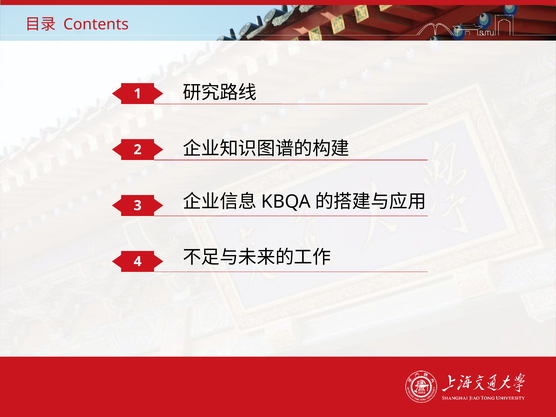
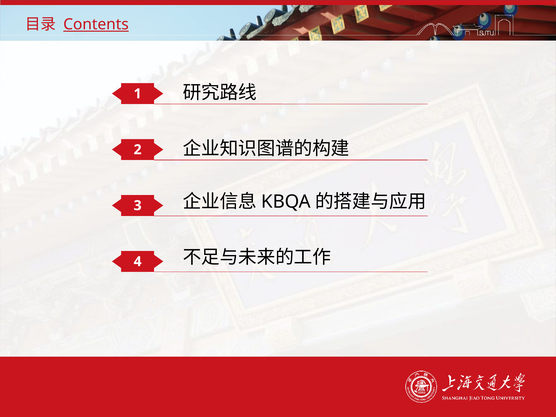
Contents underline: none -> present (96, 24)
